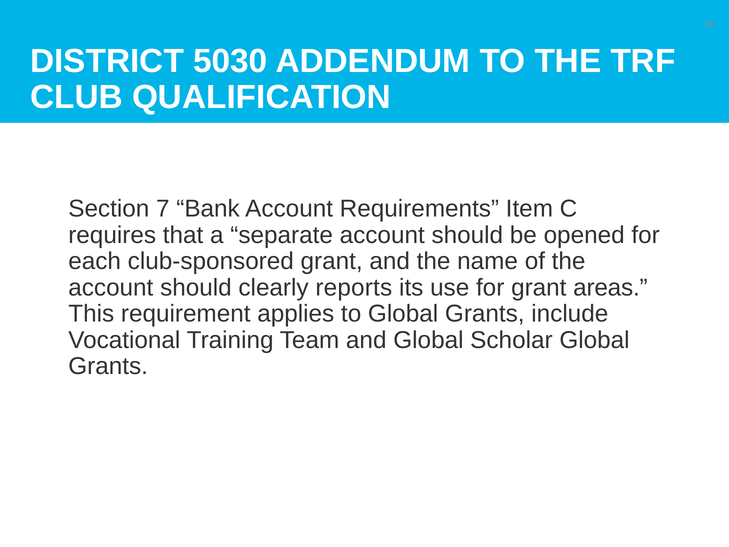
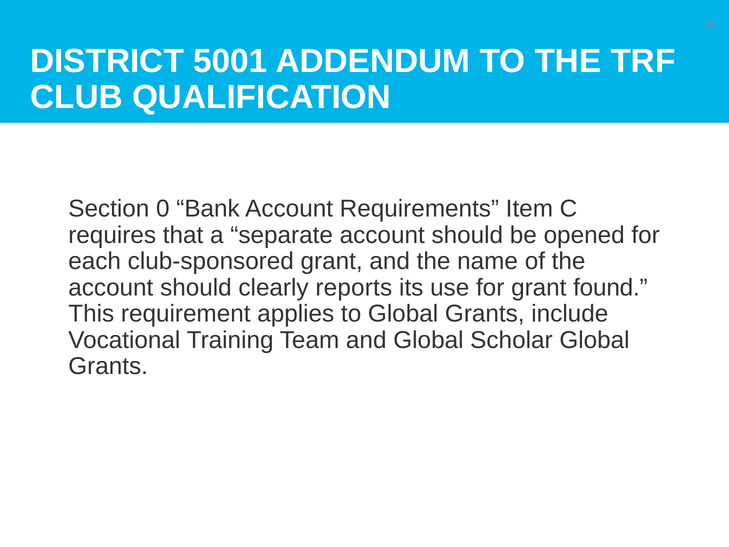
5030: 5030 -> 5001 (230, 61)
7: 7 -> 0 (163, 209)
areas: areas -> found (610, 287)
